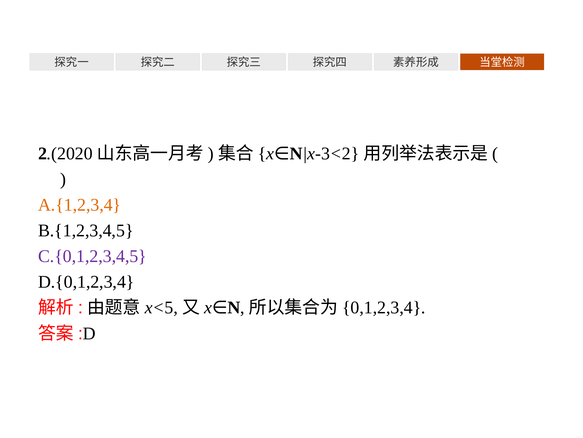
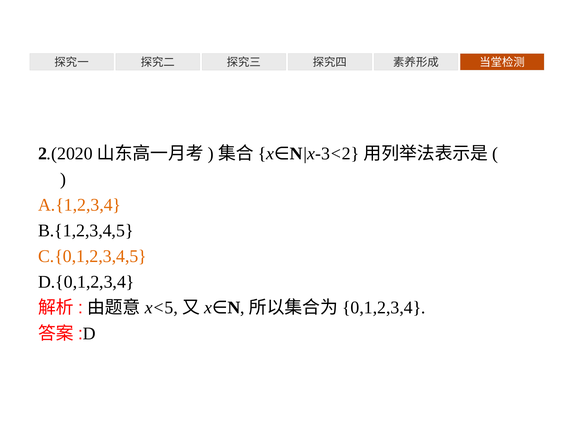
C.{0,1,2,3,4,5 colour: purple -> orange (92, 256)
